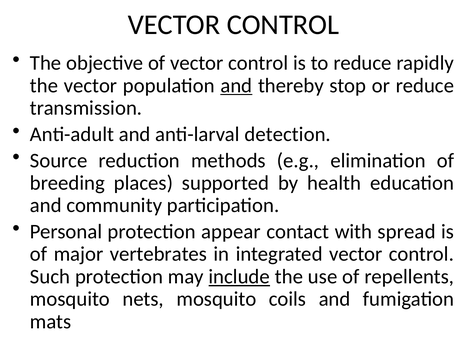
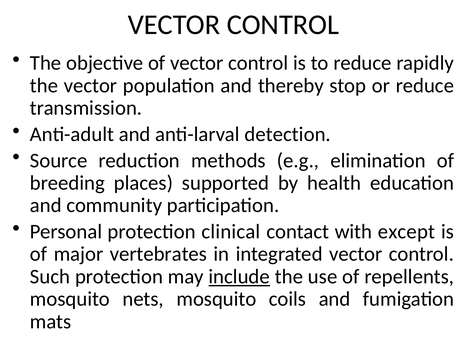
and underline: present -> none (236, 85)
appear: appear -> clinical (231, 231)
spread: spread -> except (407, 231)
